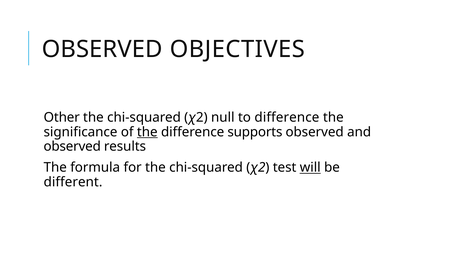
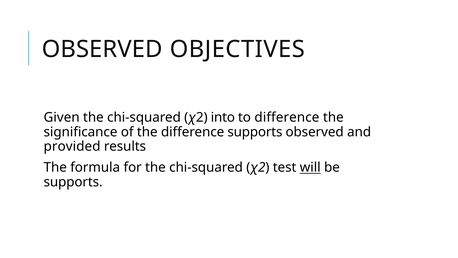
Other: Other -> Given (62, 117)
null: null -> into (223, 117)
the underline: present -> none (147, 132)
observed: observed -> provided (72, 146)
different: different -> supports (73, 182)
